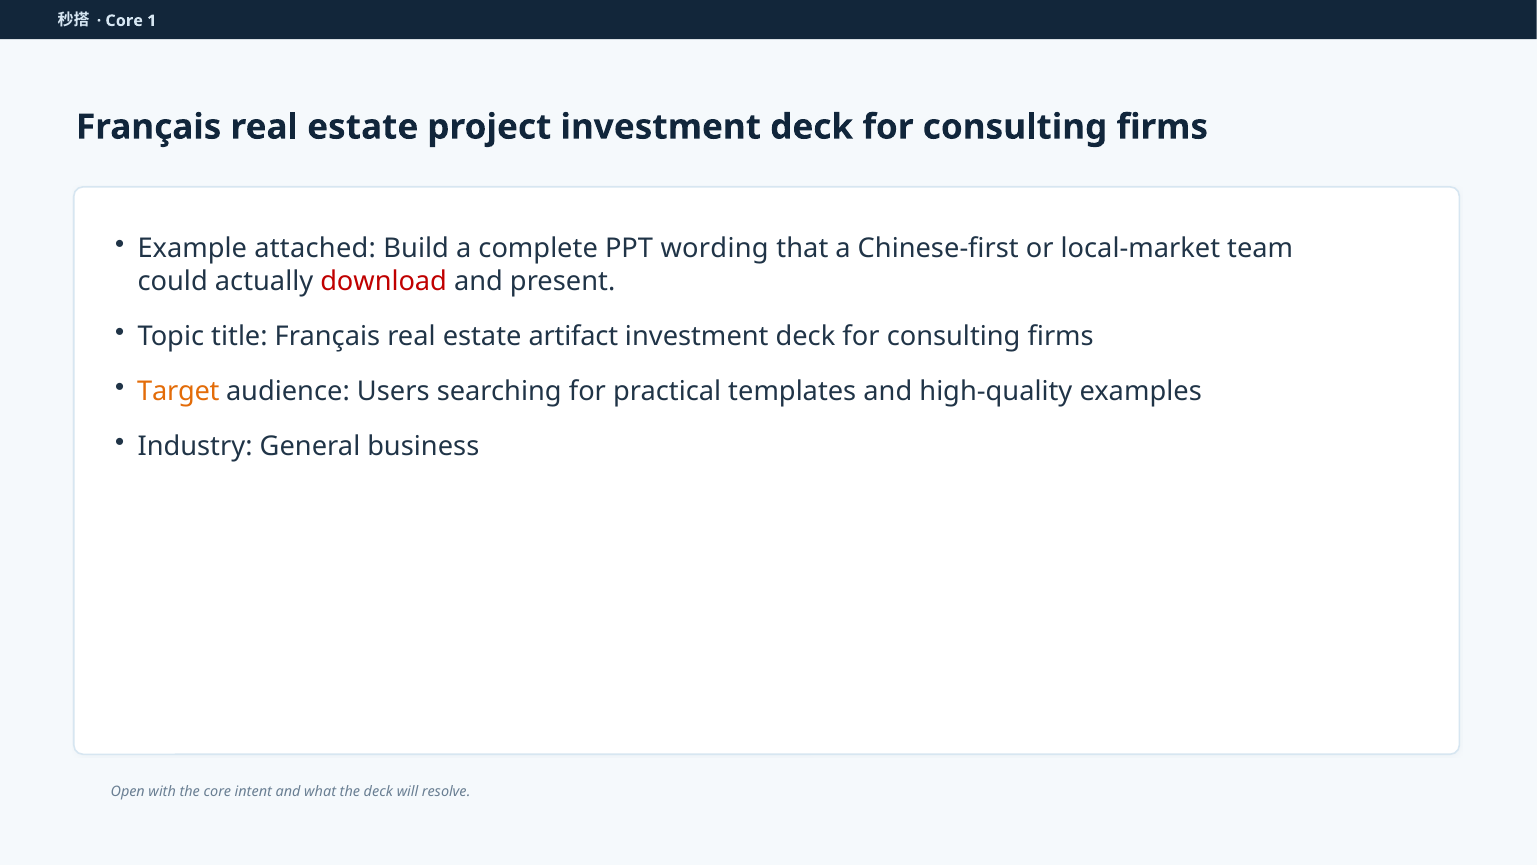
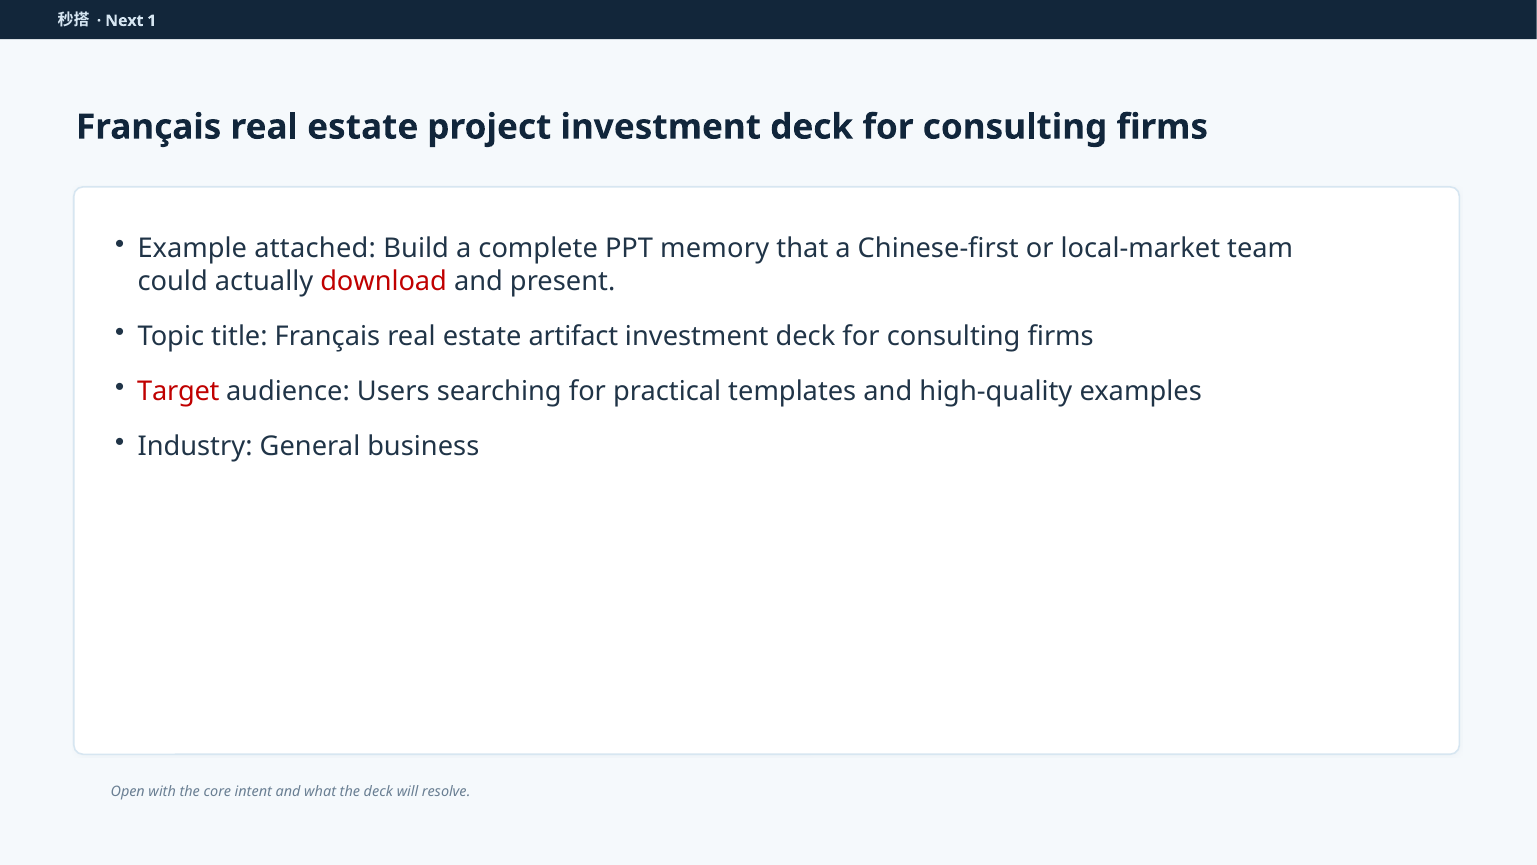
Core: Core -> Next (124, 21)
wording: wording -> memory (715, 249)
Target colour: orange -> red (178, 392)
